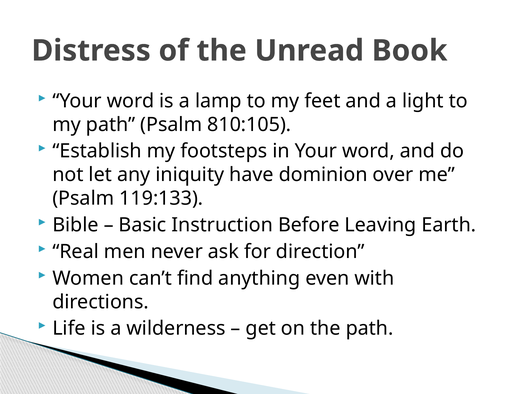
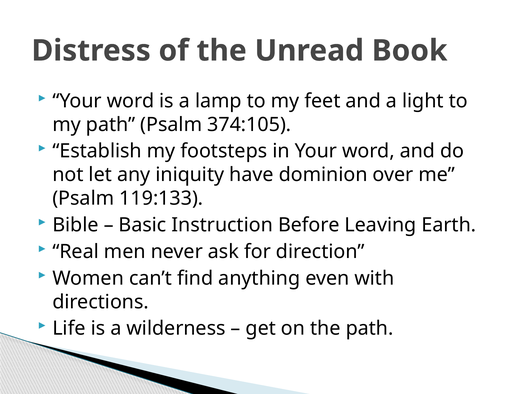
810:105: 810:105 -> 374:105 (249, 124)
